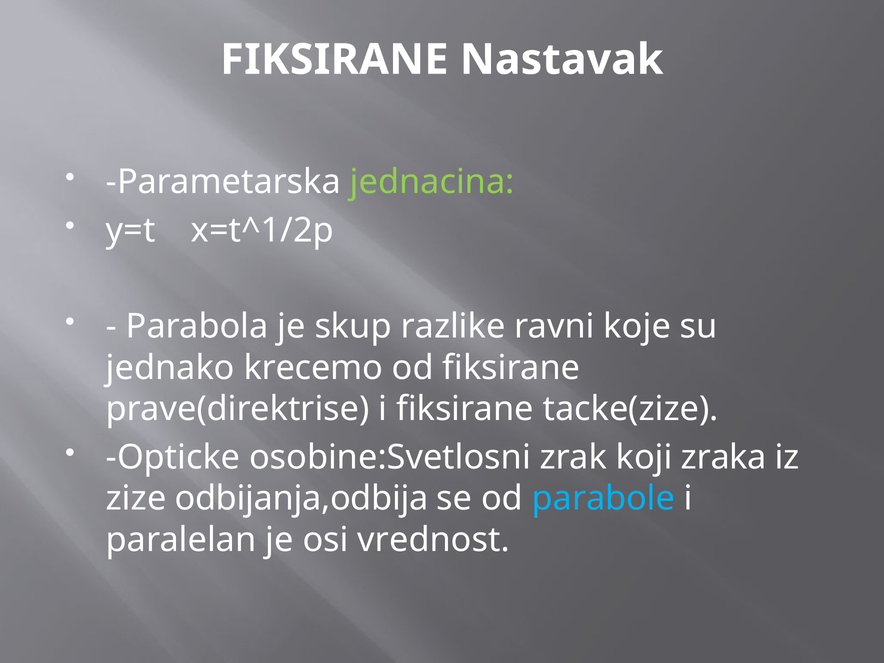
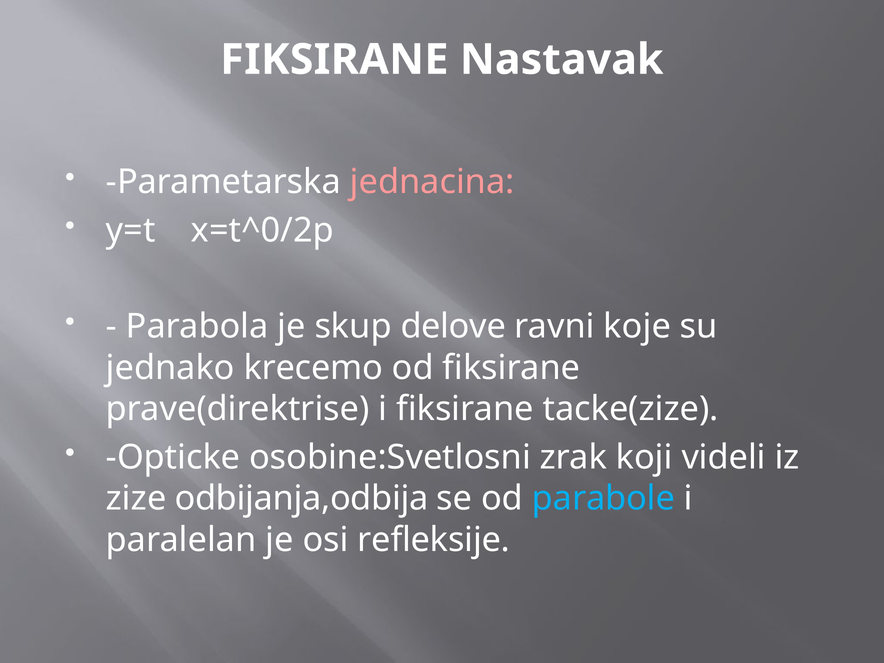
jednacina colour: light green -> pink (432, 182)
x=t^1/2p: x=t^1/2p -> x=t^0/2p (262, 230)
razlike: razlike -> delove (453, 327)
zraka: zraka -> videli (724, 457)
vrednost: vrednost -> refleksije (434, 540)
